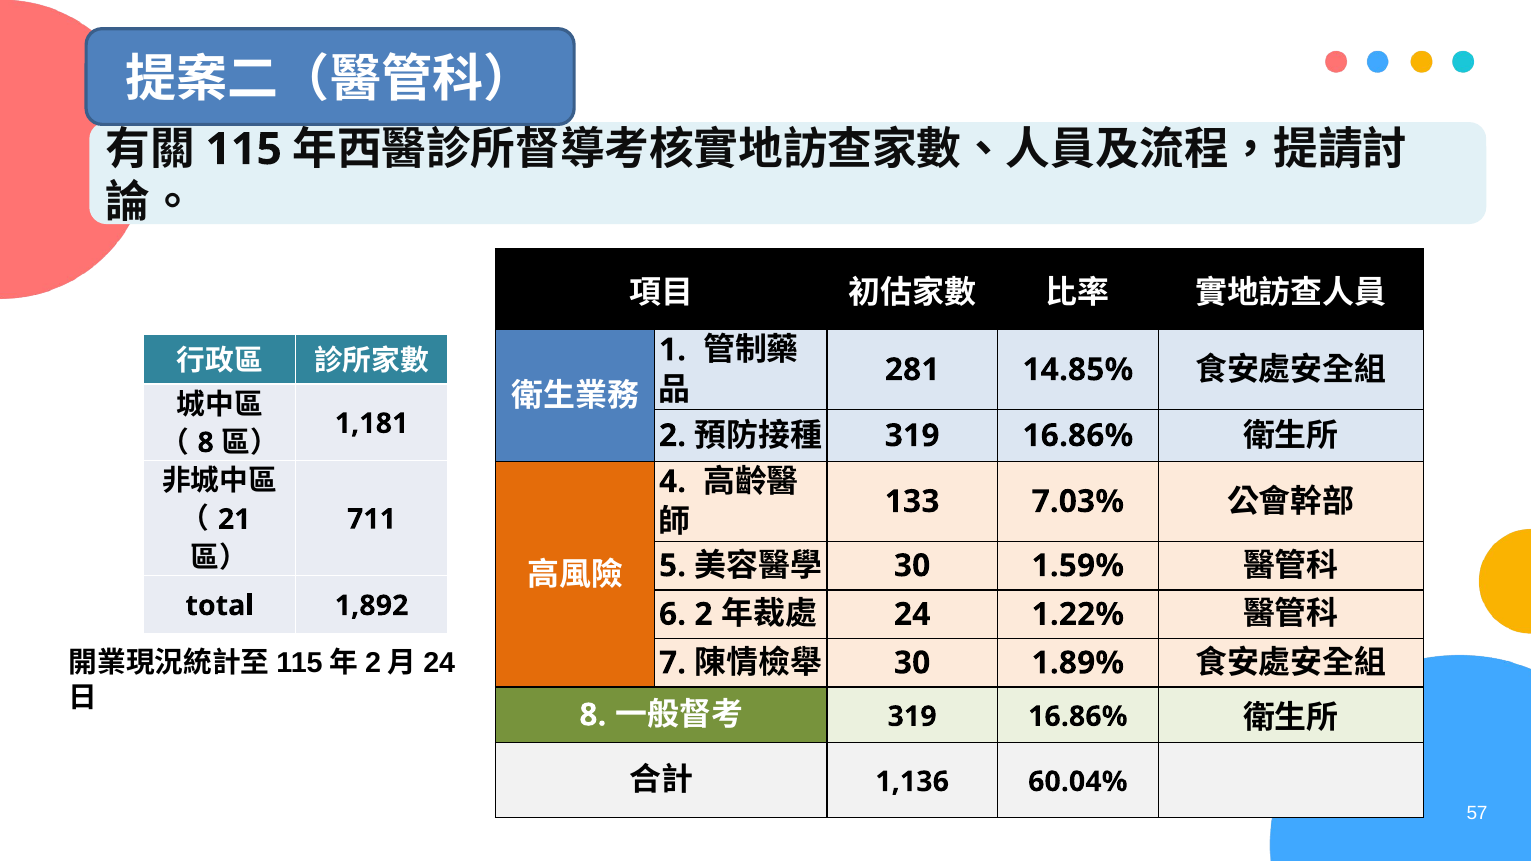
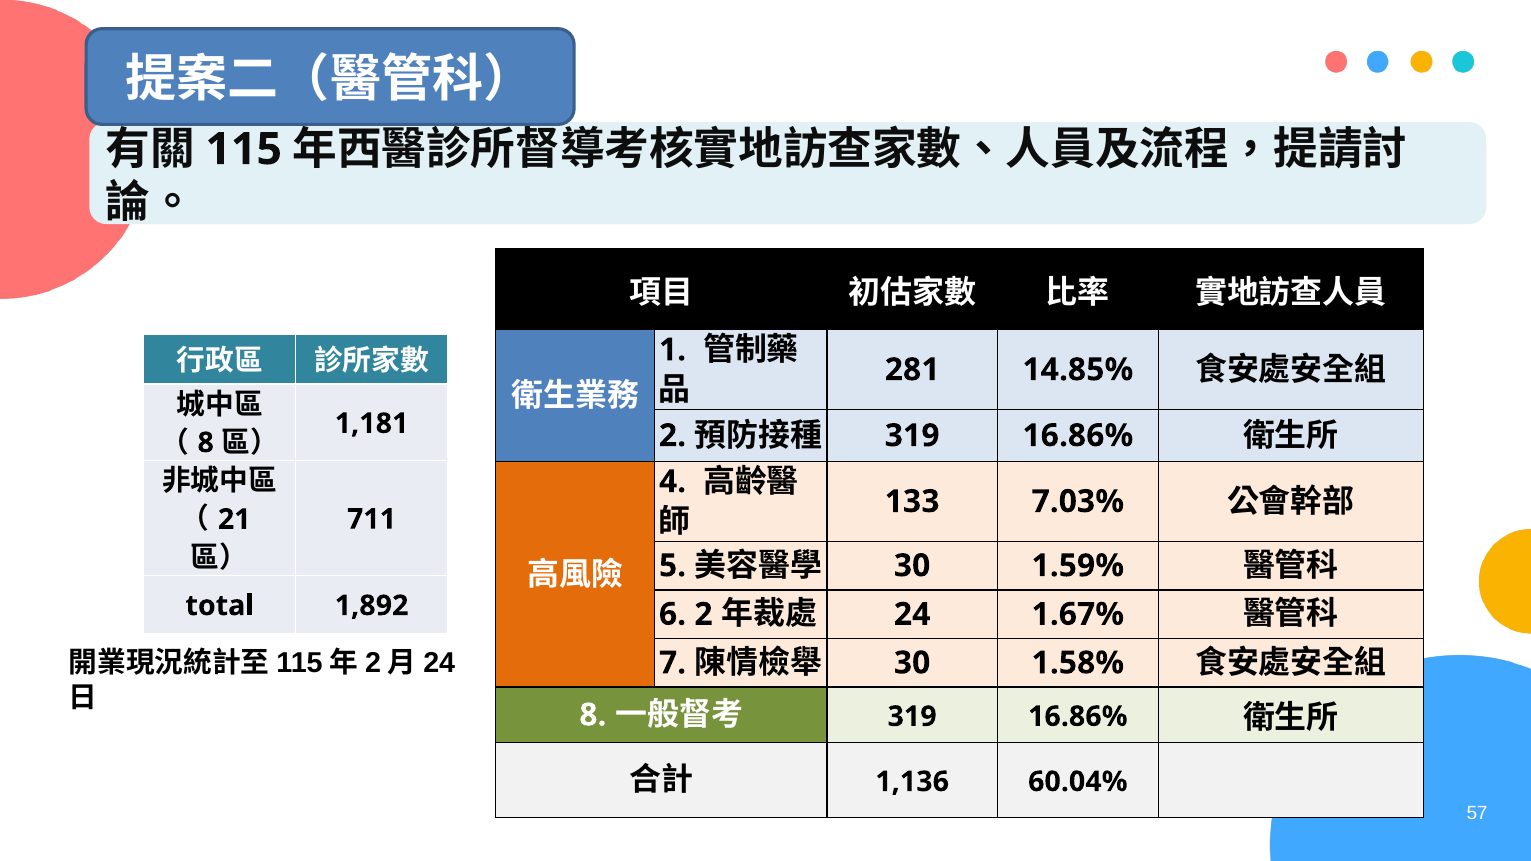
1.22%: 1.22% -> 1.67% (1078, 614)
1.89%: 1.89% -> 1.58% (1078, 663)
